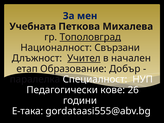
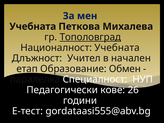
Националност Свързани: Свързани -> Учебната (117, 48)
Учител underline: present -> none (84, 58)
Добър: Добър -> Обмен (125, 69)
E-така: E-така -> E-тест (27, 111)
